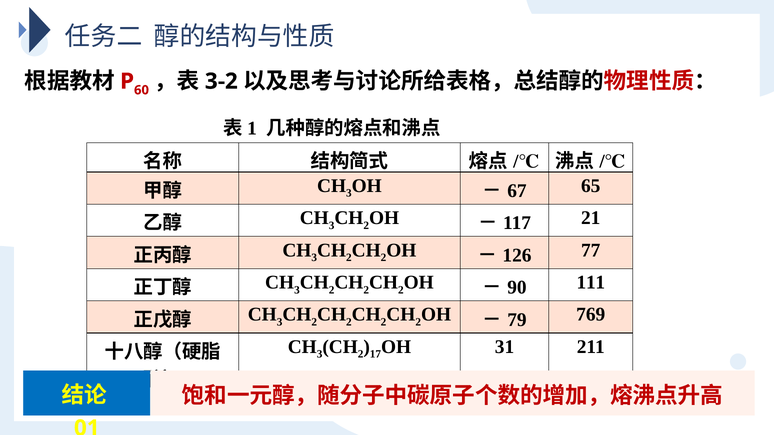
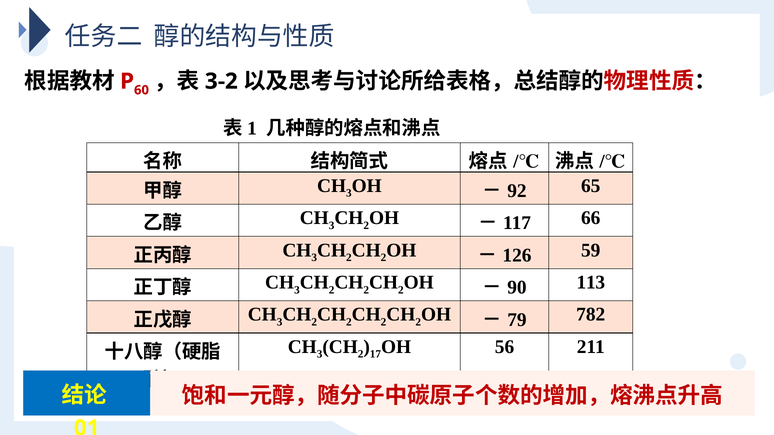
67: 67 -> 92 (517, 191)
21: 21 -> 66 (591, 218)
77: 77 -> 59 (591, 250)
111: 111 -> 113 (591, 283)
769: 769 -> 782 (591, 315)
31: 31 -> 56 (505, 347)
